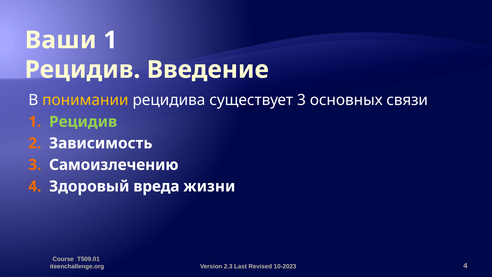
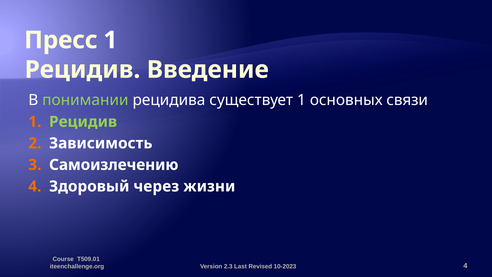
Ваши: Ваши -> Пресс (61, 40)
понимании colour: yellow -> light green (85, 100)
существует 3: 3 -> 1 (301, 100)
вреда: вреда -> через (156, 186)
